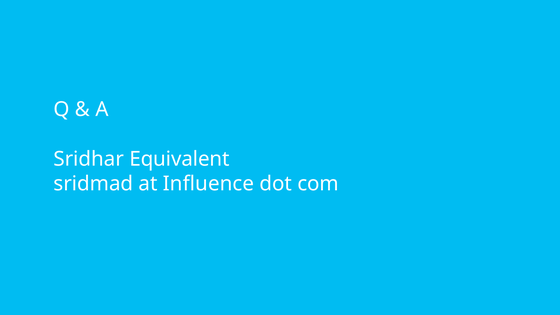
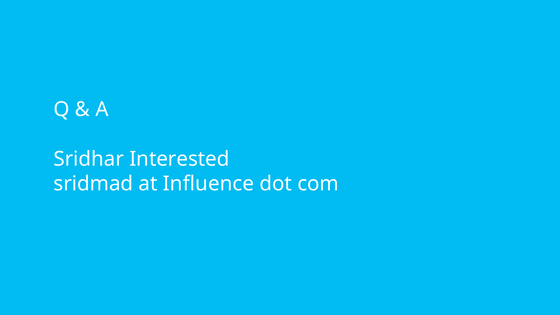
Equivalent: Equivalent -> Interested (179, 159)
